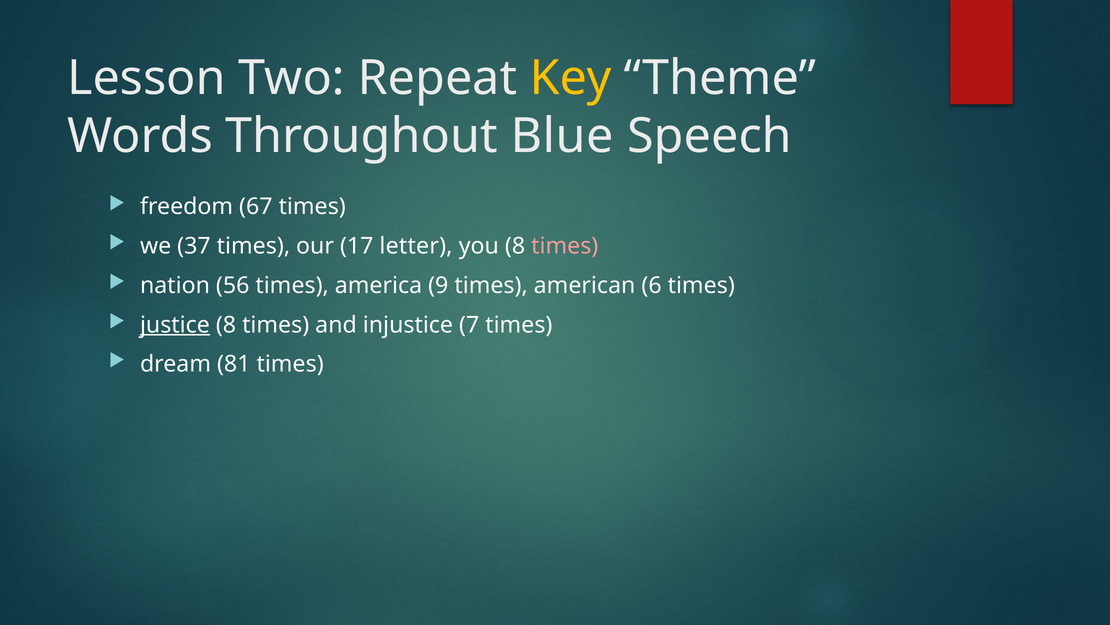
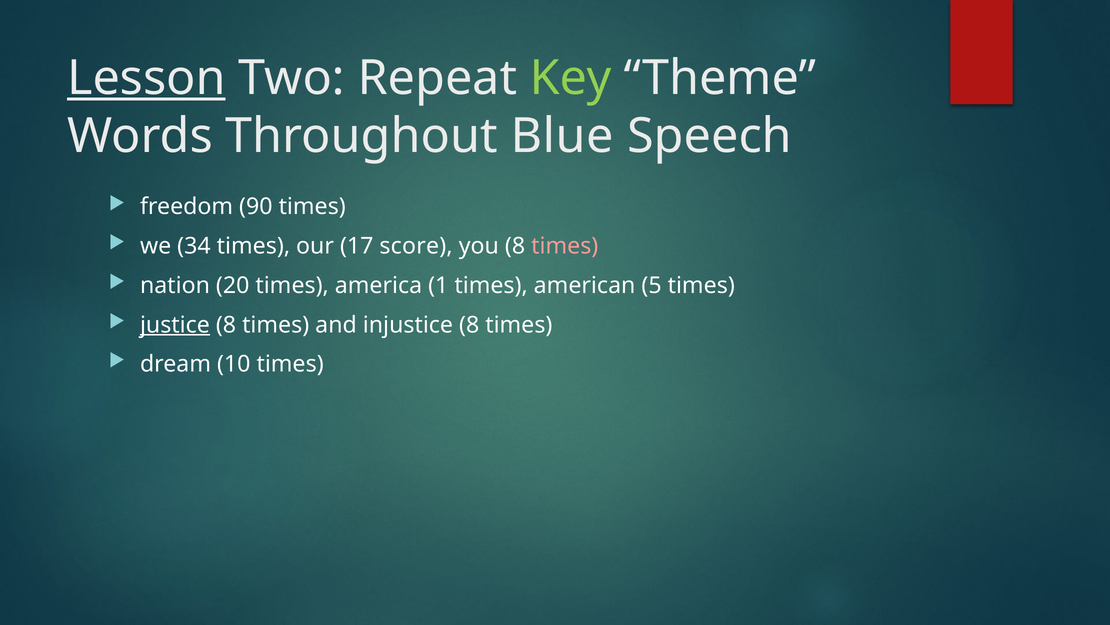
Lesson underline: none -> present (146, 78)
Key colour: yellow -> light green (571, 78)
67: 67 -> 90 (256, 207)
37: 37 -> 34 (194, 246)
letter: letter -> score (416, 246)
56: 56 -> 20 (233, 285)
9: 9 -> 1 (438, 285)
6: 6 -> 5 (652, 285)
injustice 7: 7 -> 8 (469, 325)
81: 81 -> 10 (234, 364)
